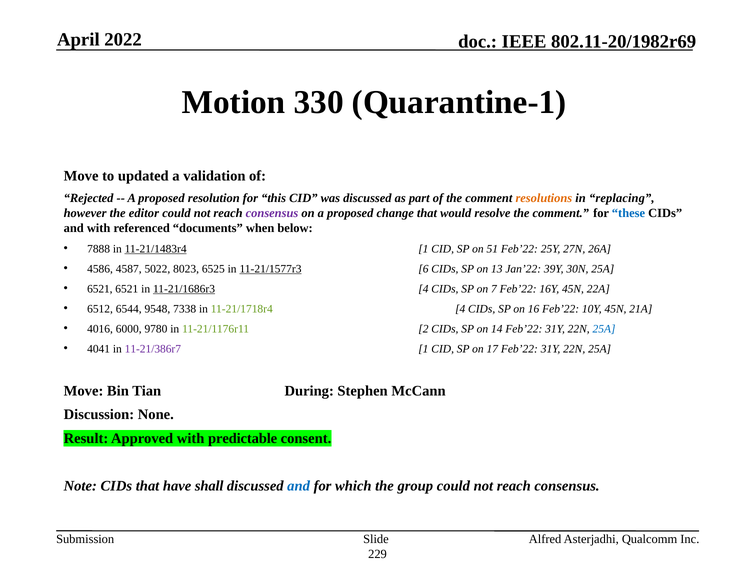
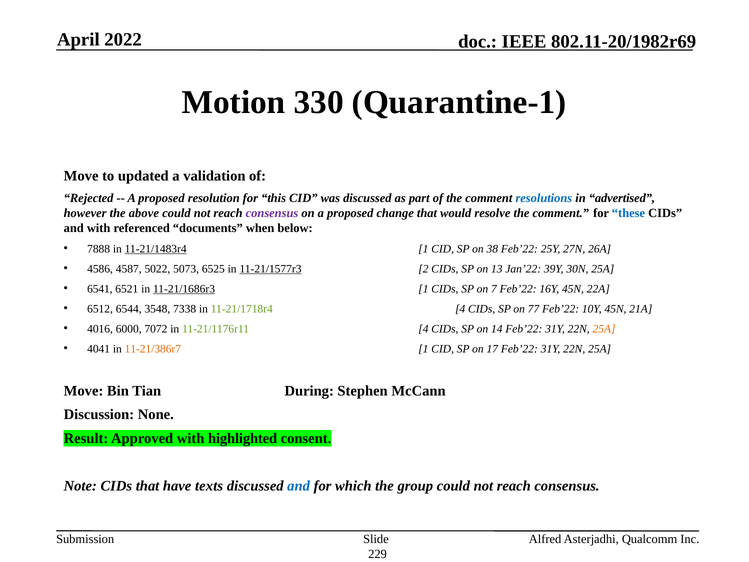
resolutions colour: orange -> blue (544, 198)
replacing: replacing -> advertised (622, 198)
editor: editor -> above (144, 213)
51: 51 -> 38 (492, 249)
8023: 8023 -> 5073 (186, 269)
6: 6 -> 2 (423, 269)
6521: 6521 -> 6541 (100, 289)
11-21/1686r3 4: 4 -> 1 (423, 289)
9548: 9548 -> 3548 (157, 309)
16: 16 -> 77 (534, 309)
9780: 9780 -> 7072 (156, 329)
11-21/1176r11 2: 2 -> 4 (423, 329)
25A colour: blue -> orange (604, 329)
11-21/386r7 colour: purple -> orange (153, 349)
predictable: predictable -> highlighted (243, 438)
shall: shall -> texts (209, 486)
